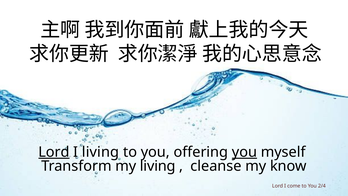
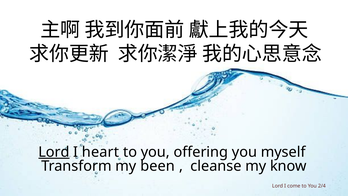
I living: living -> heart (101, 152)
you underline: present -> none (244, 152)
my living: living -> been (158, 166)
